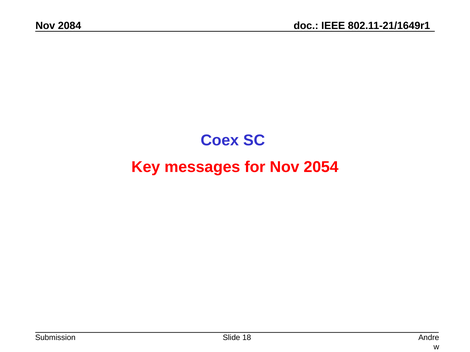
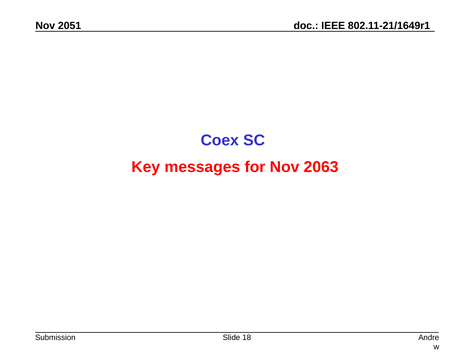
2084: 2084 -> 2051 (70, 26)
2054: 2054 -> 2063 (321, 167)
